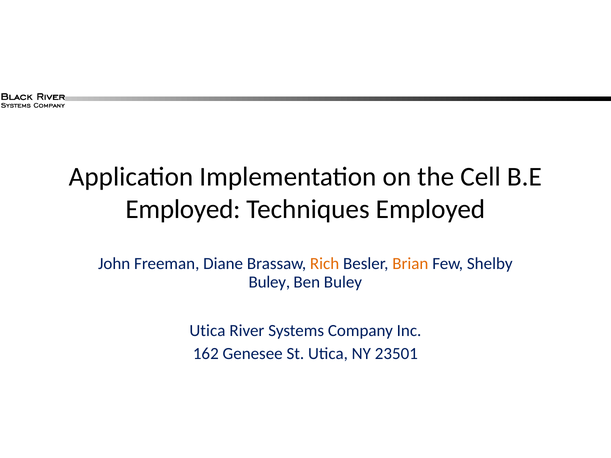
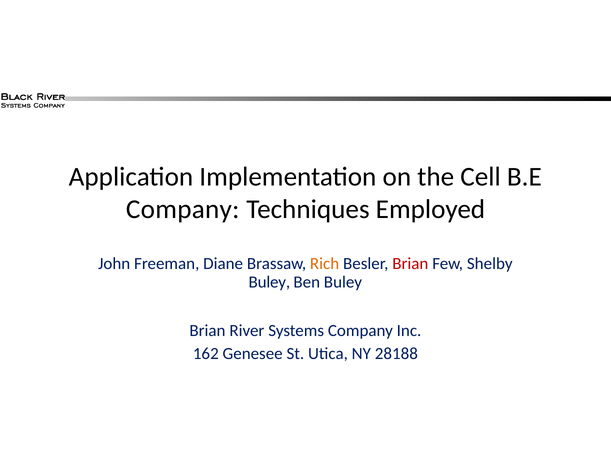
Employed: Employed -> Company (183, 210)
Brian colour: orange -> red (410, 264)
Utica: Utica -> Brian (207, 331)
23501: 23501 -> 28188 (396, 354)
